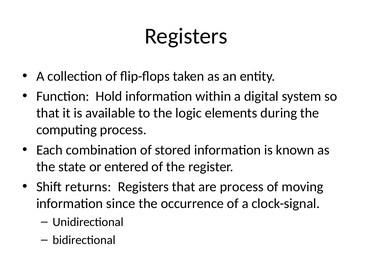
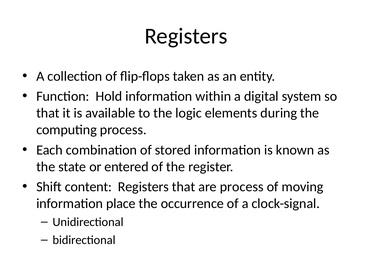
returns: returns -> content (88, 187)
since: since -> place (121, 204)
